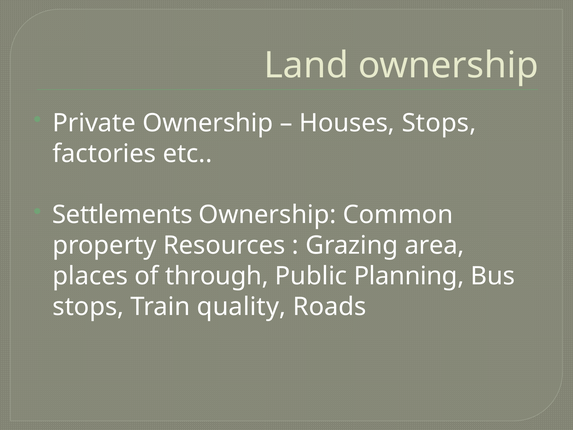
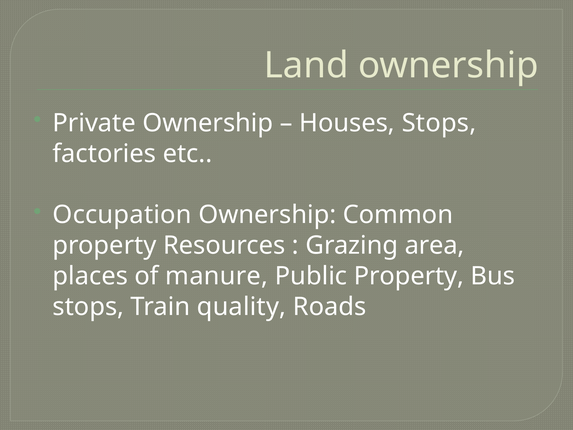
Settlements: Settlements -> Occupation (122, 215)
through: through -> manure (217, 276)
Public Planning: Planning -> Property (409, 276)
